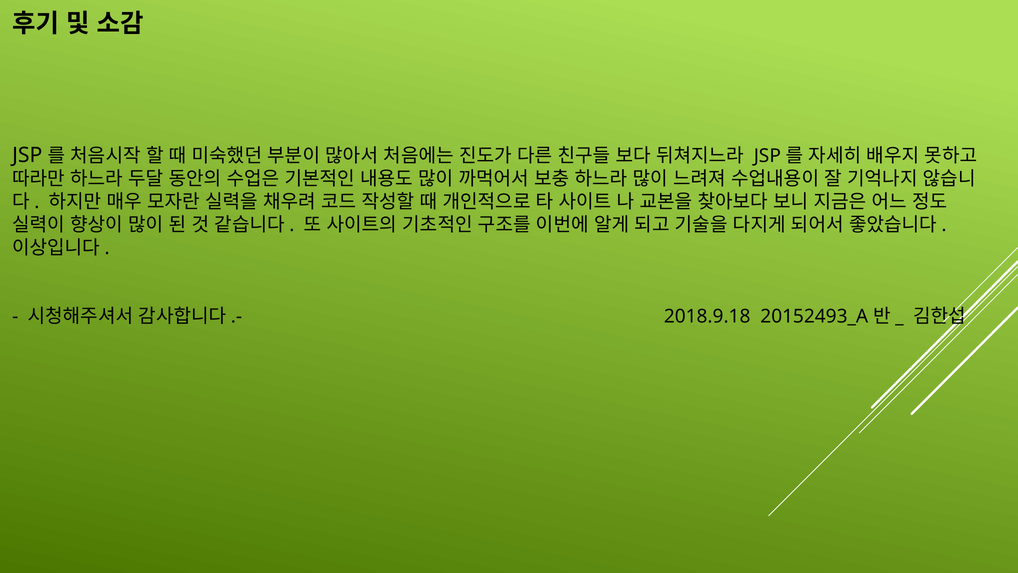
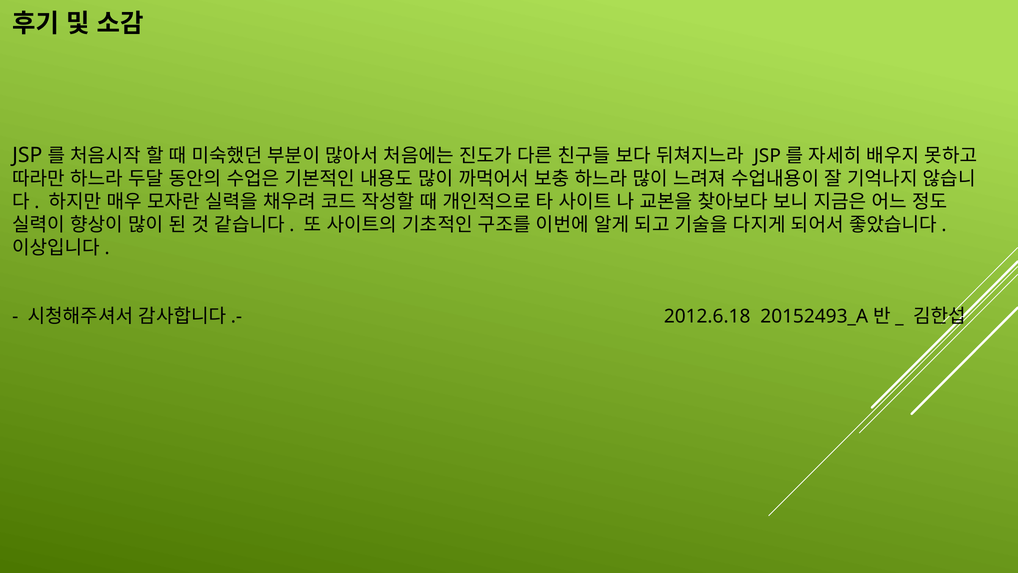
2018.9.18: 2018.9.18 -> 2012.6.18 (707, 316)
